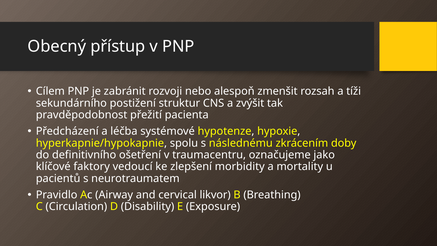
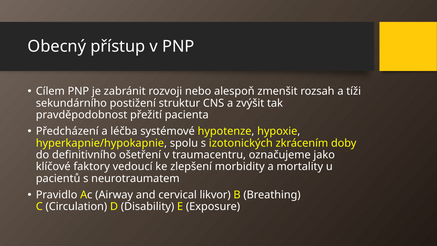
následnému: následnému -> izotonických (241, 143)
